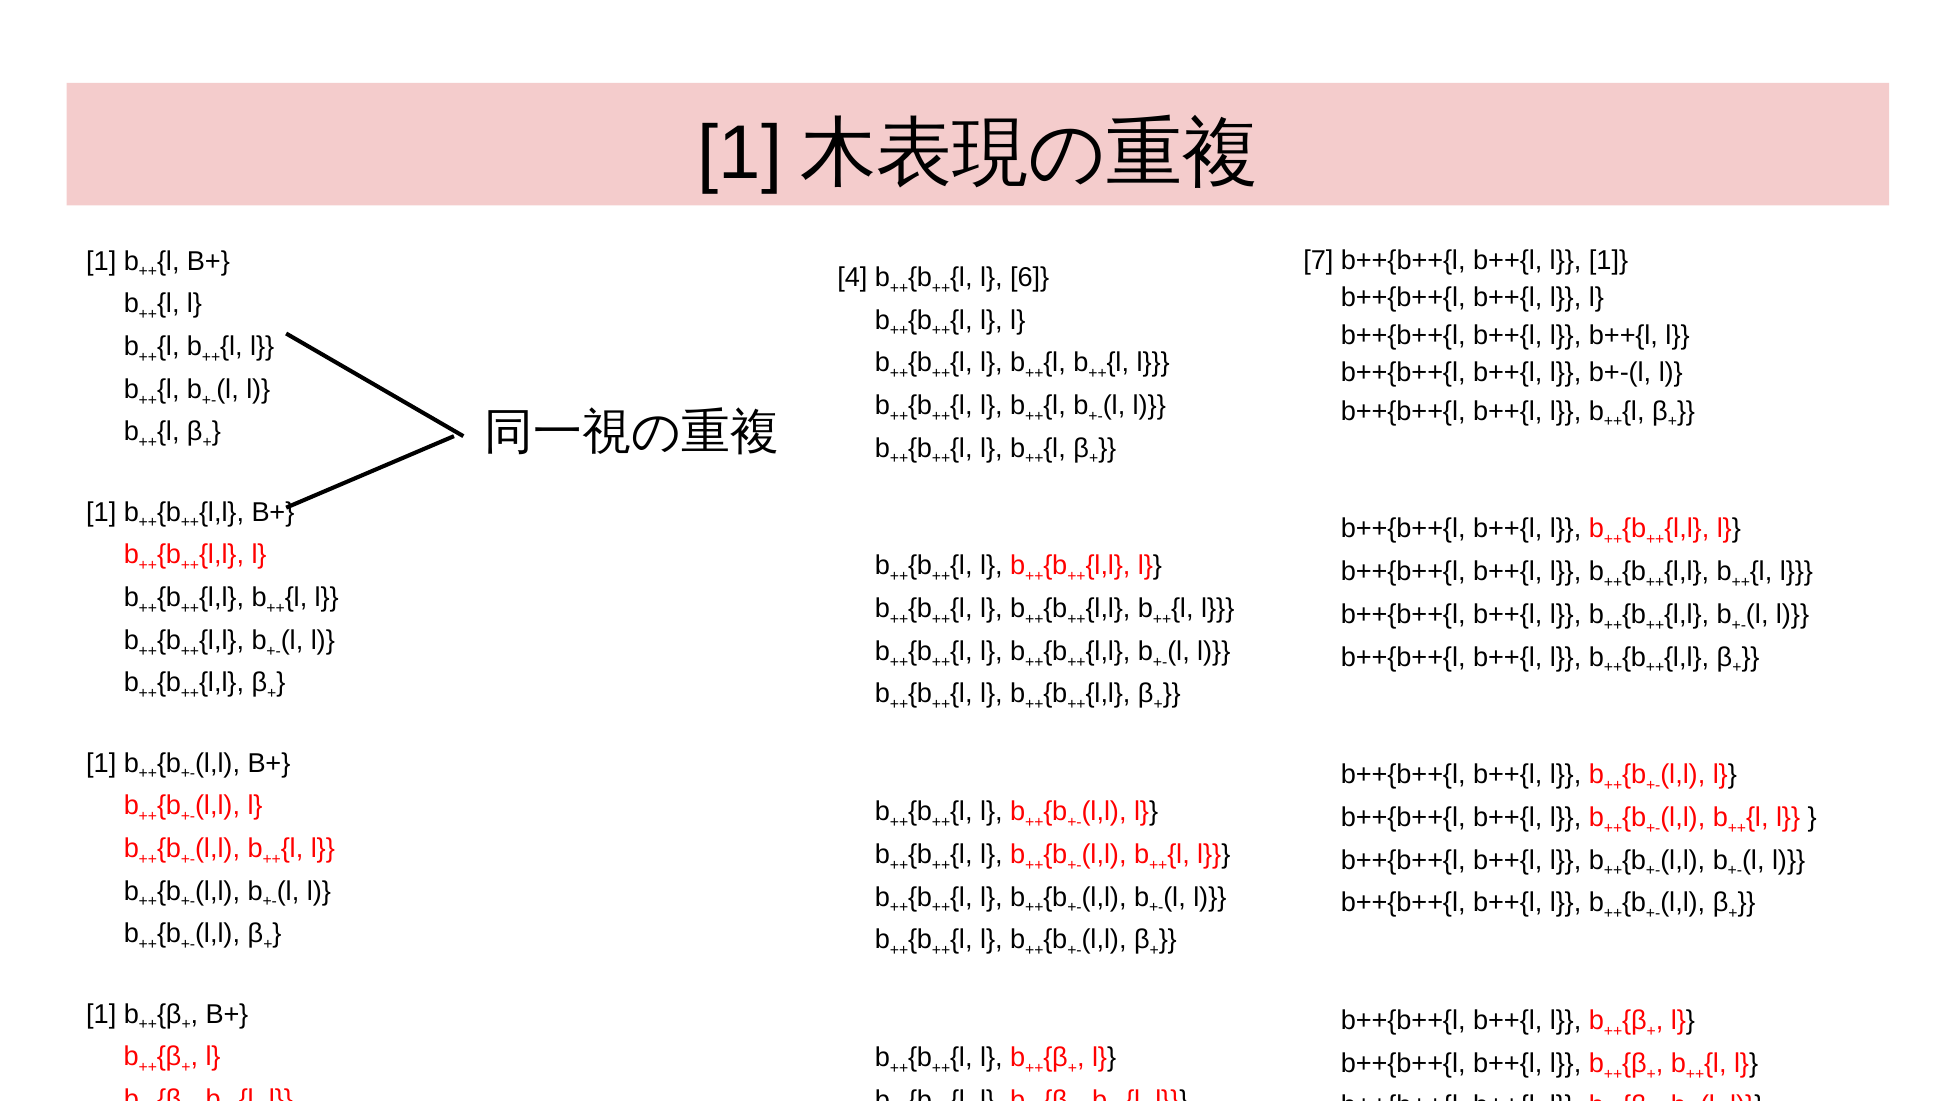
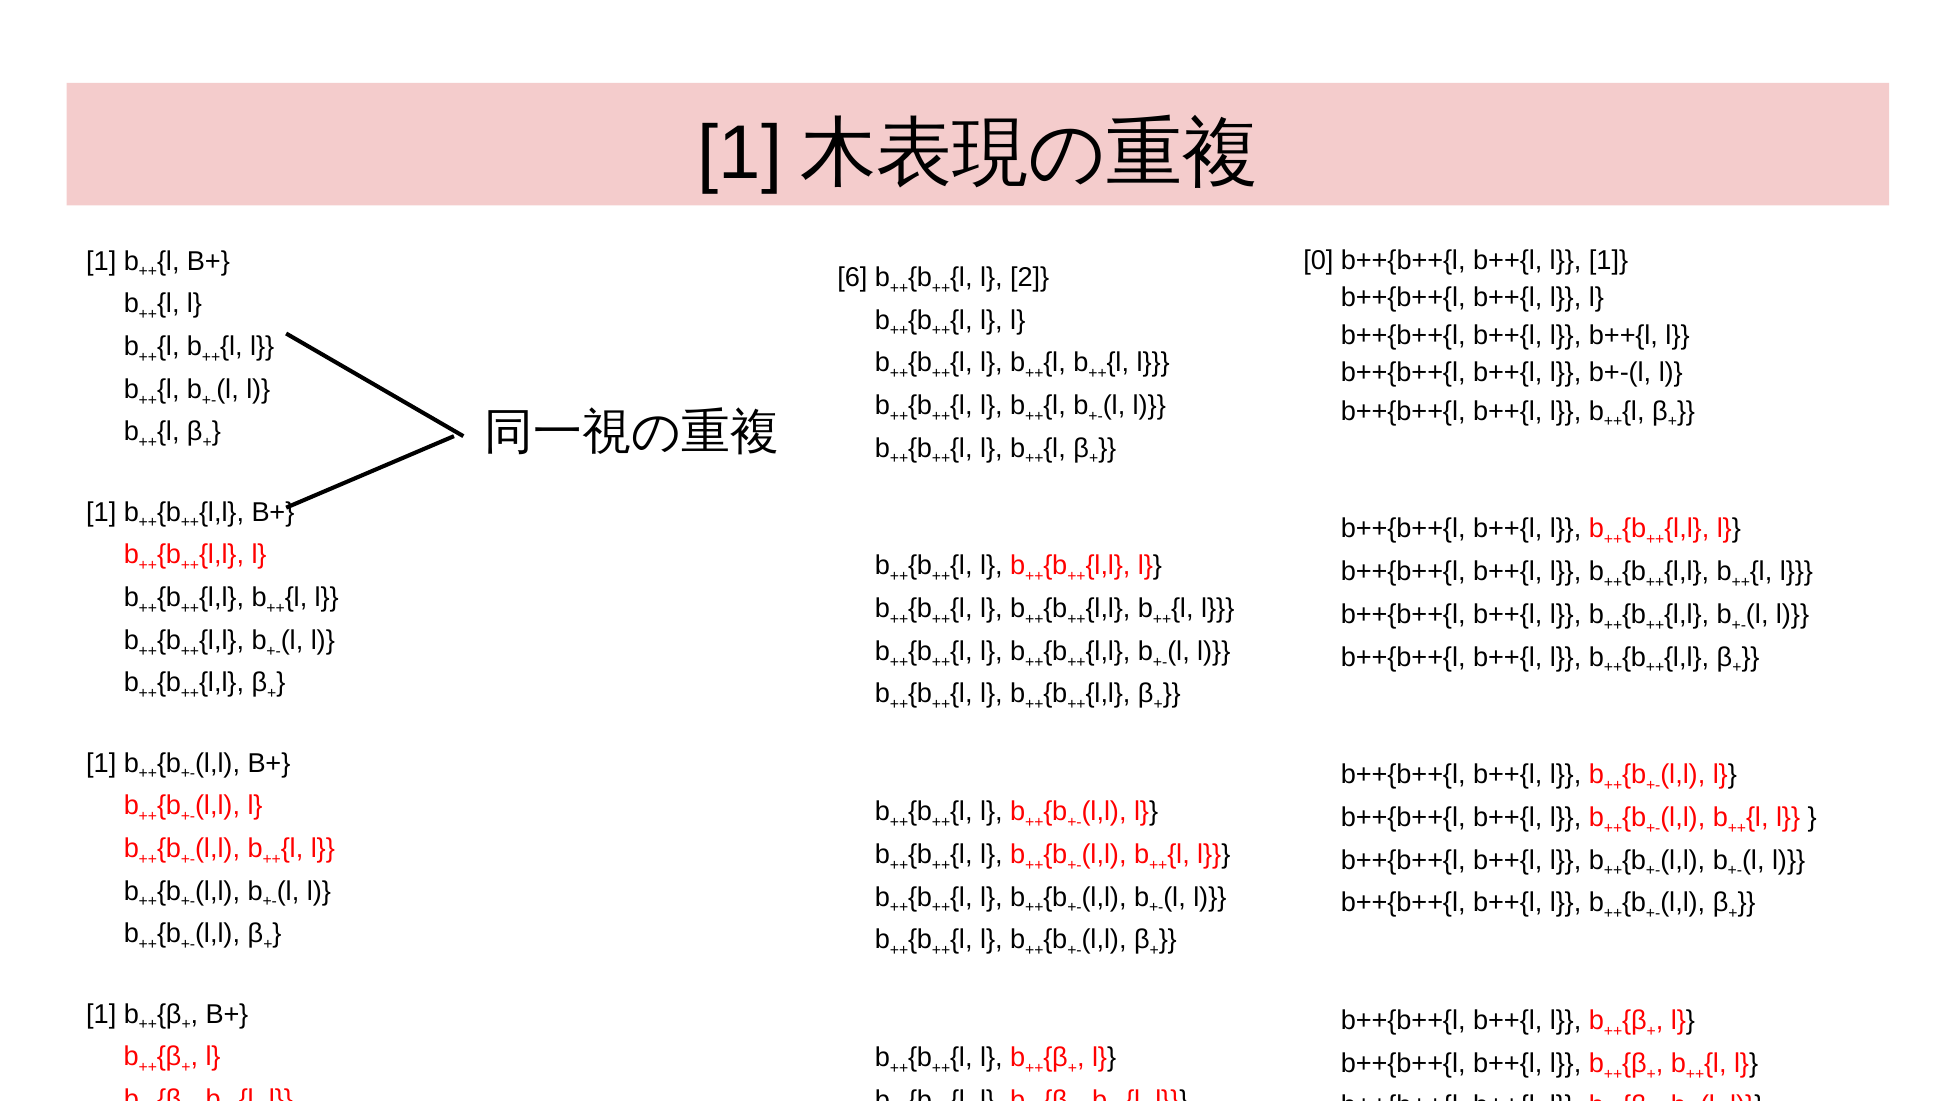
7: 7 -> 0 (1318, 260)
4: 4 -> 6 (852, 277)
6: 6 -> 2 (1030, 277)
